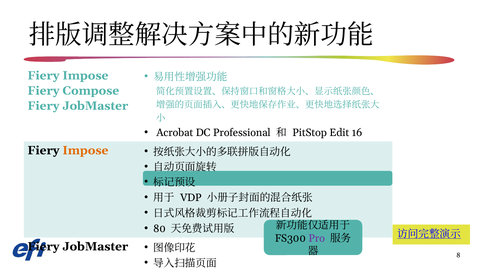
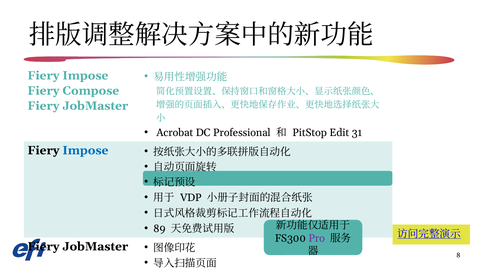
16: 16 -> 31 (357, 132)
Impose colour: orange -> blue (85, 150)
80: 80 -> 89 (159, 229)
